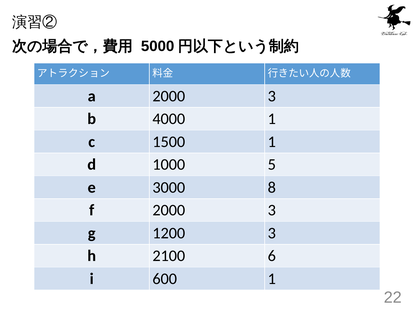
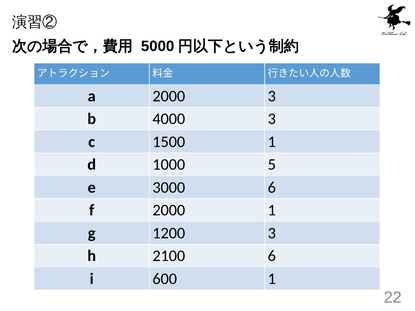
4000 1: 1 -> 3 (272, 119)
3000 8: 8 -> 6 (272, 188)
f 2000 3: 3 -> 1 (272, 210)
